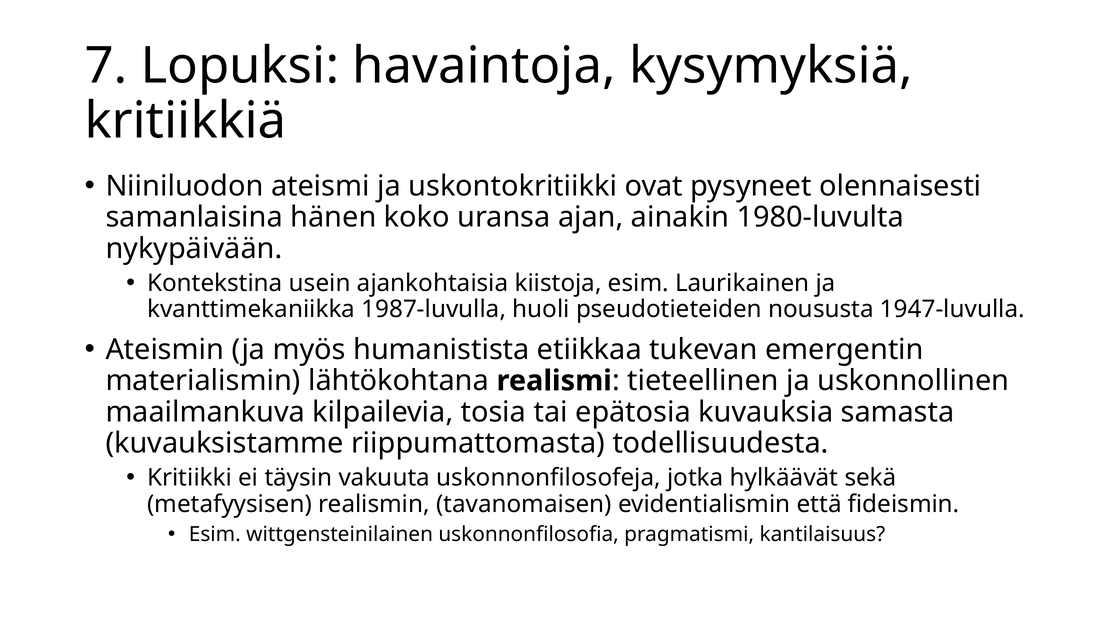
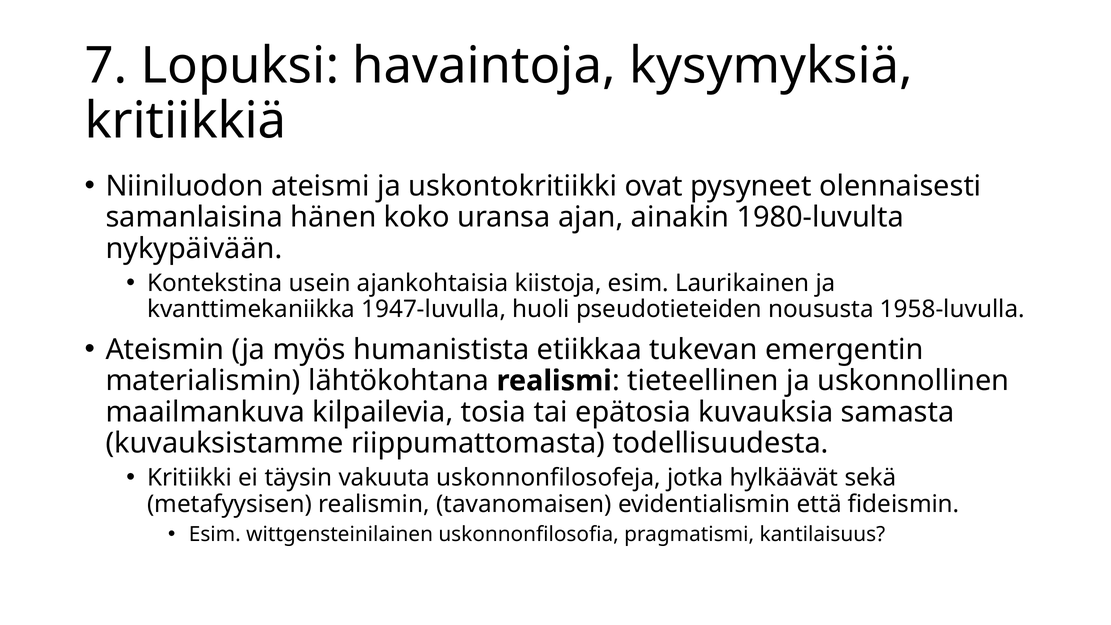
1987-luvulla: 1987-luvulla -> 1947-luvulla (434, 309)
1947-luvulla: 1947-luvulla -> 1958-luvulla (952, 309)
